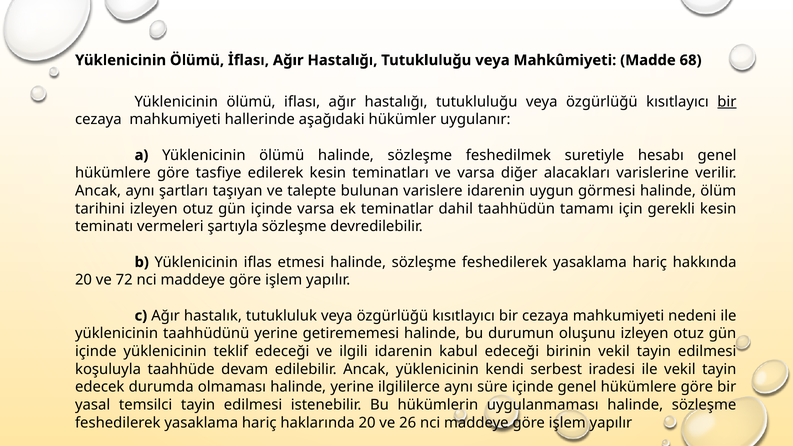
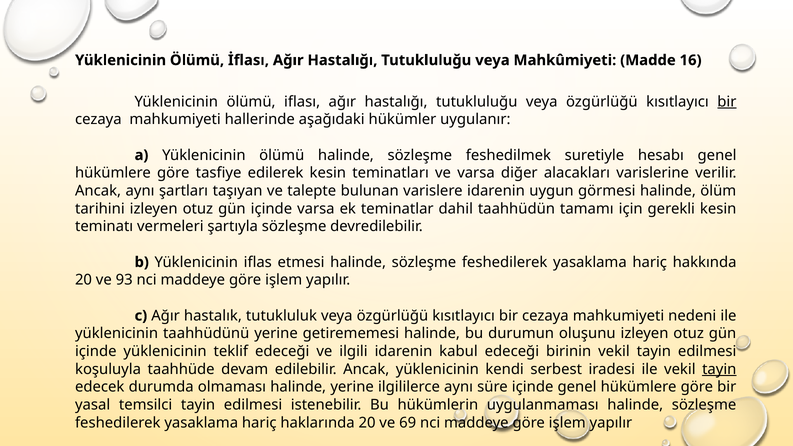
68: 68 -> 16 (691, 60)
72: 72 -> 93 (124, 280)
tayin underline: none -> present (719, 369)
26: 26 -> 69 (408, 423)
